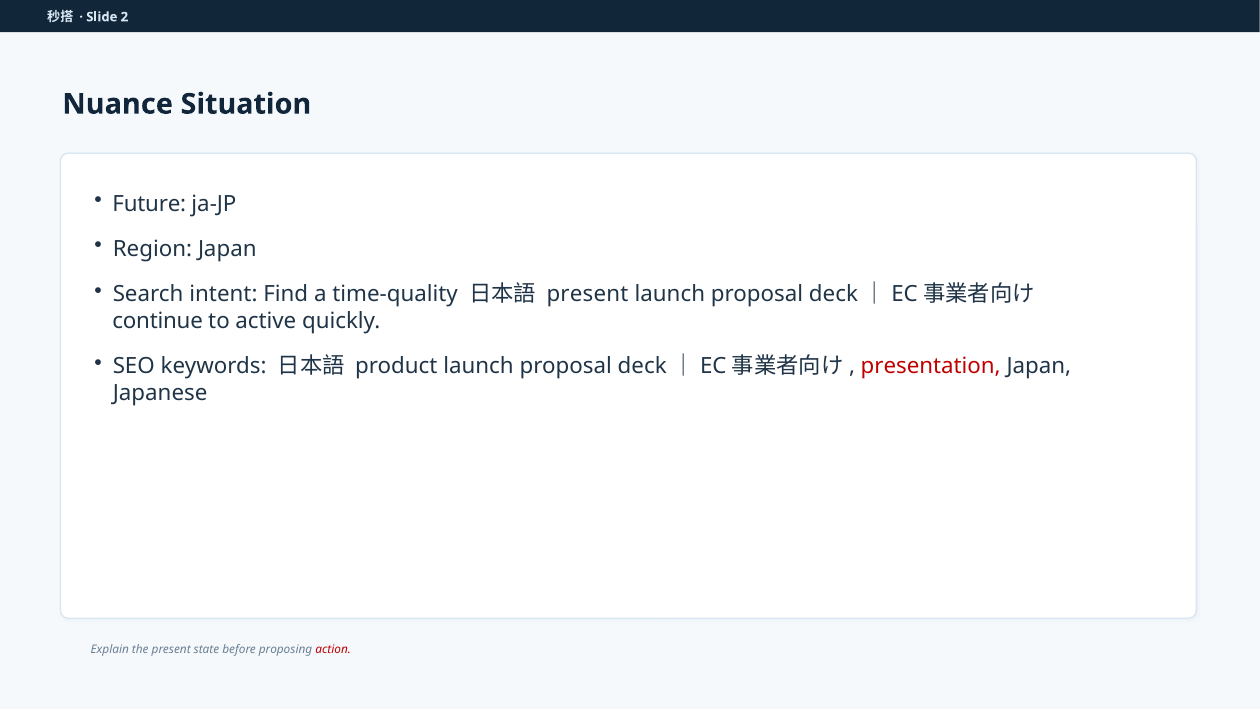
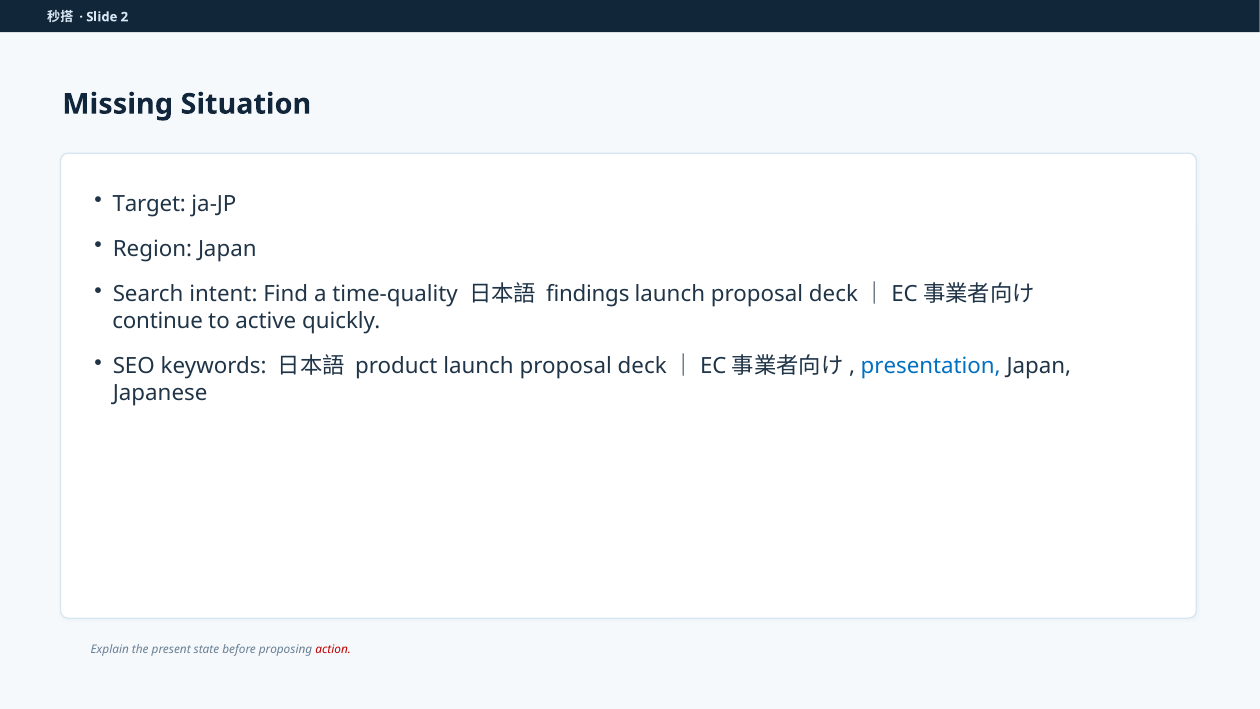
Nuance: Nuance -> Missing (118, 104)
Future: Future -> Target (149, 204)
present: present -> findings (588, 294)
presentation colour: red -> blue (931, 366)
